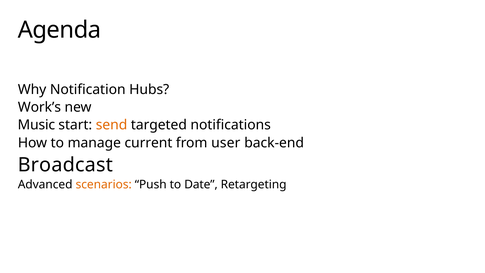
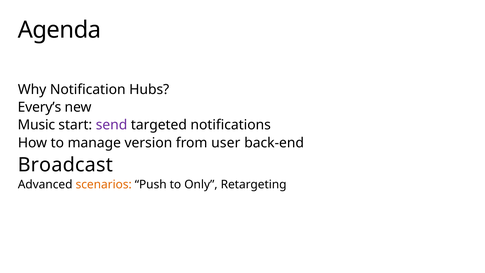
Work’s: Work’s -> Every’s (39, 107)
send colour: orange -> purple (112, 125)
current: current -> version (148, 143)
Date: Date -> Only (201, 184)
